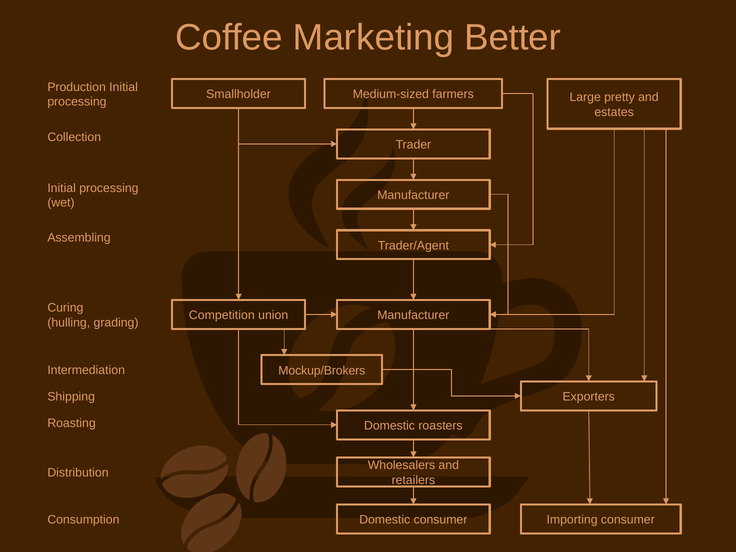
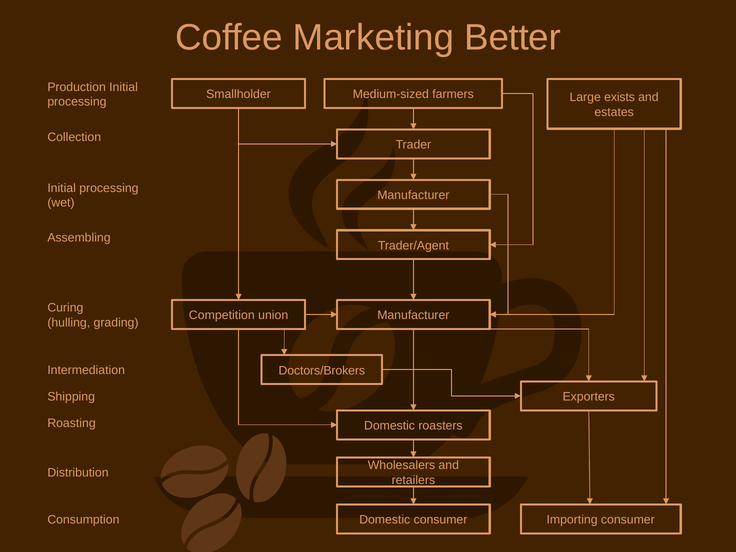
pretty: pretty -> exists (620, 97)
Mockup/Brokers: Mockup/Brokers -> Doctors/Brokers (322, 370)
